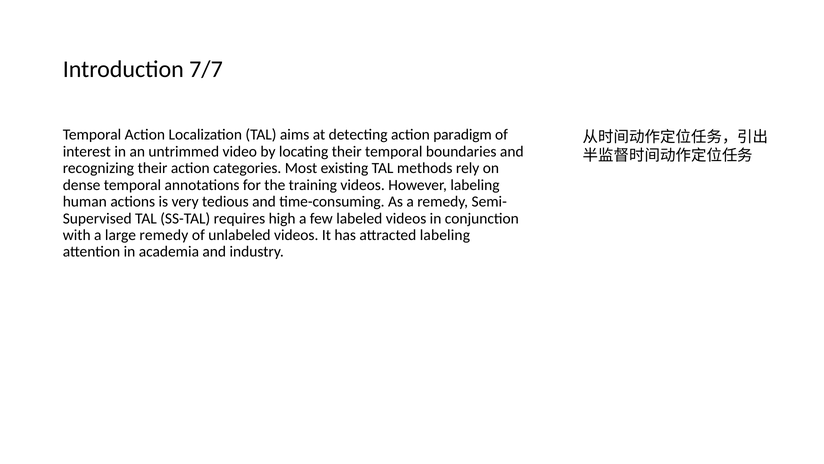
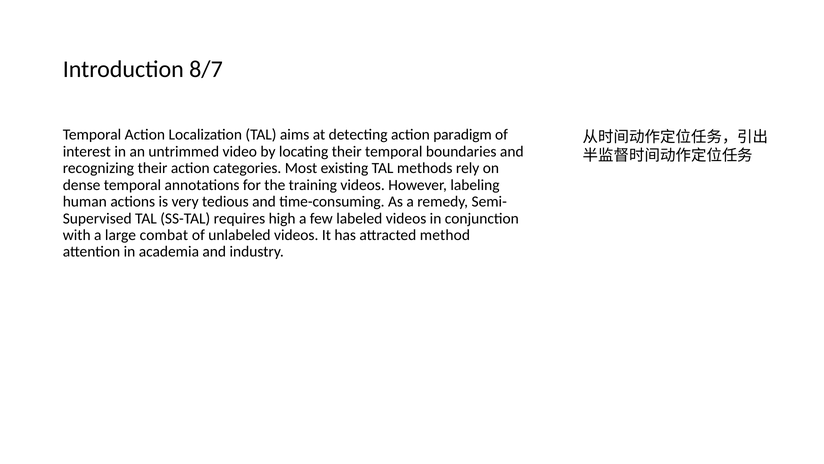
7/7: 7/7 -> 8/7 (206, 69)
large remedy: remedy -> combat (164, 235)
attracted labeling: labeling -> method (445, 235)
